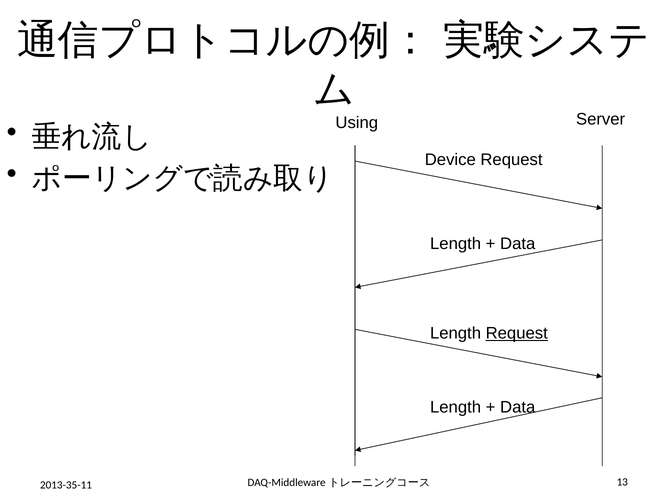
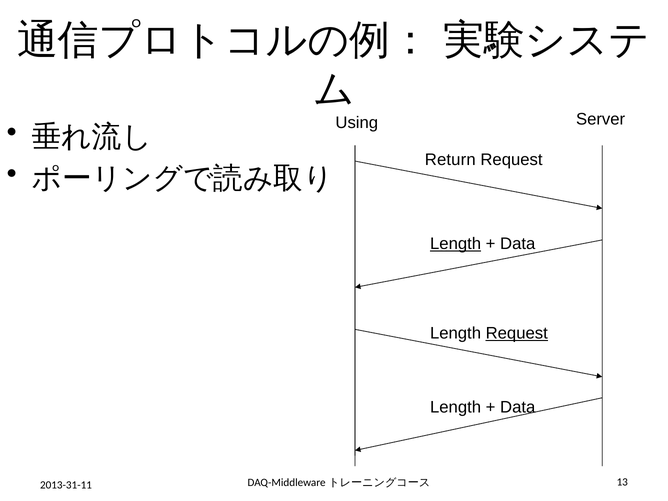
Device: Device -> Return (450, 160)
Length underline: none -> present (456, 244)
2013-35-11: 2013-35-11 -> 2013-31-11 (66, 485)
